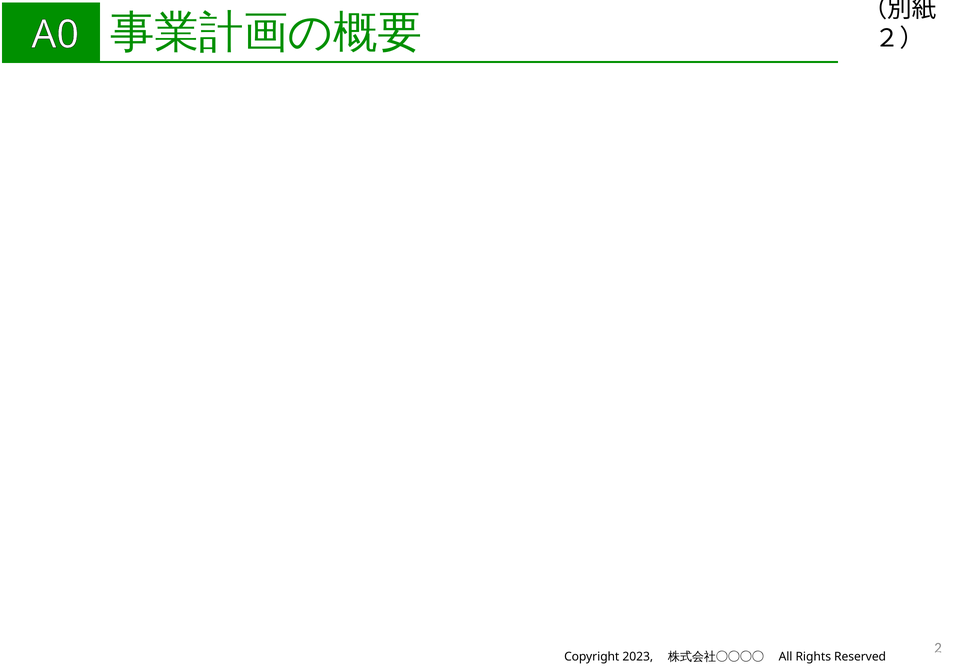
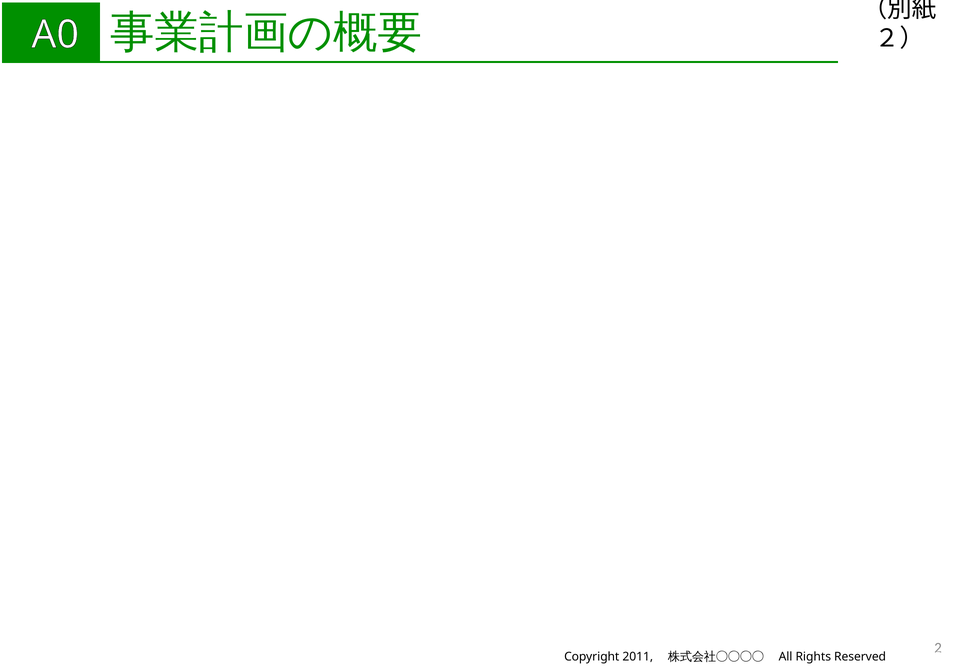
2023: 2023 -> 2011 (638, 657)
